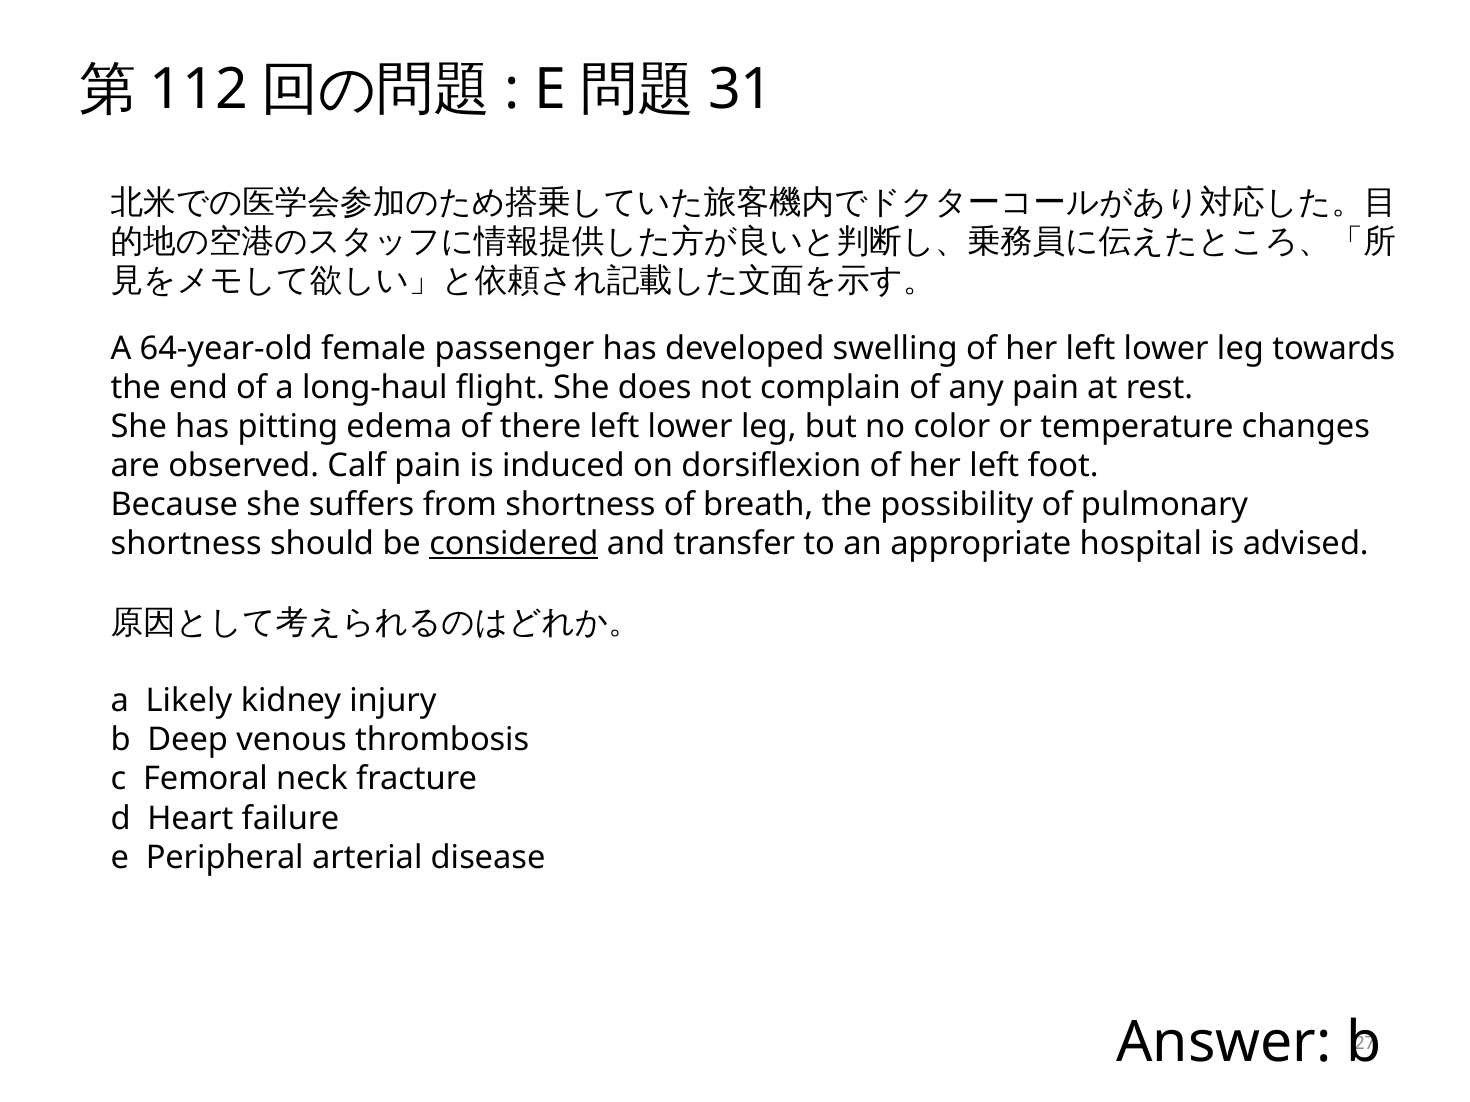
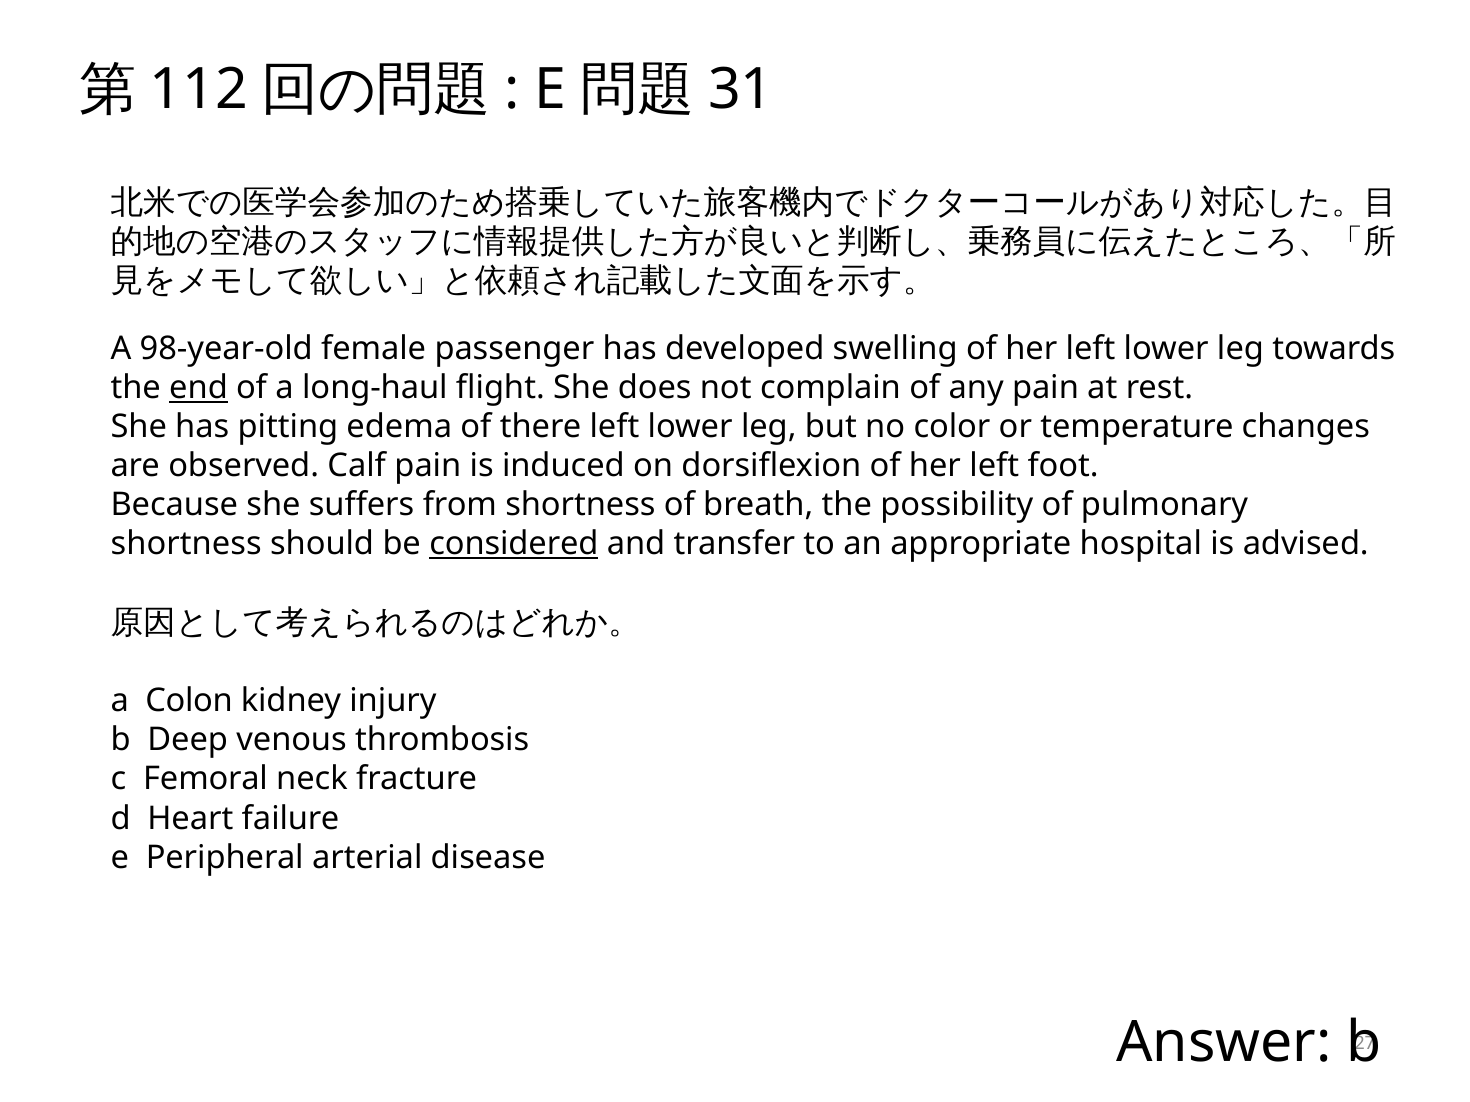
64-year-old: 64-year-old -> 98-year-old (226, 349)
end underline: none -> present (198, 388)
Likely: Likely -> Colon (189, 701)
